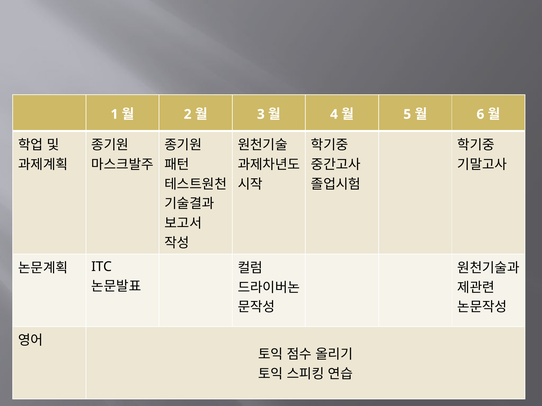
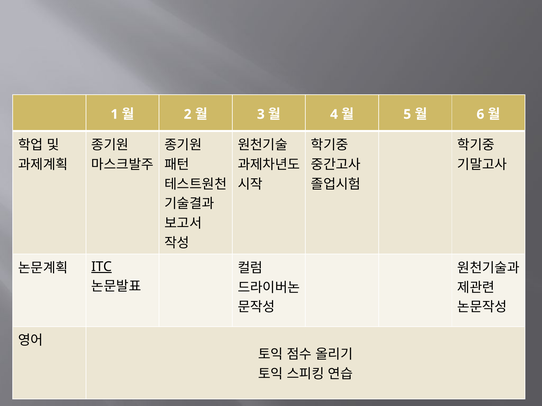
ITC underline: none -> present (102, 267)
